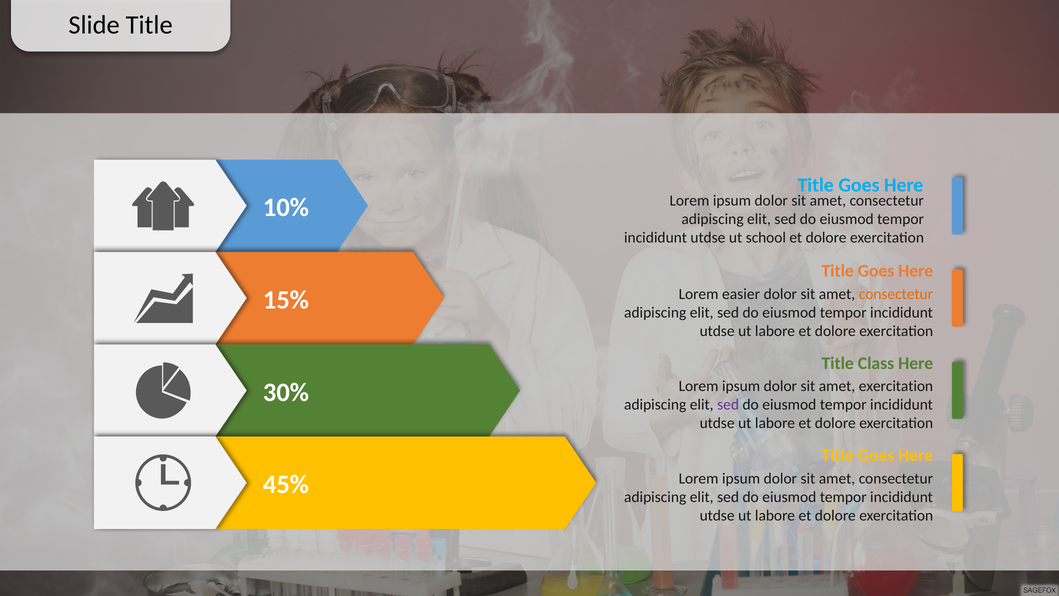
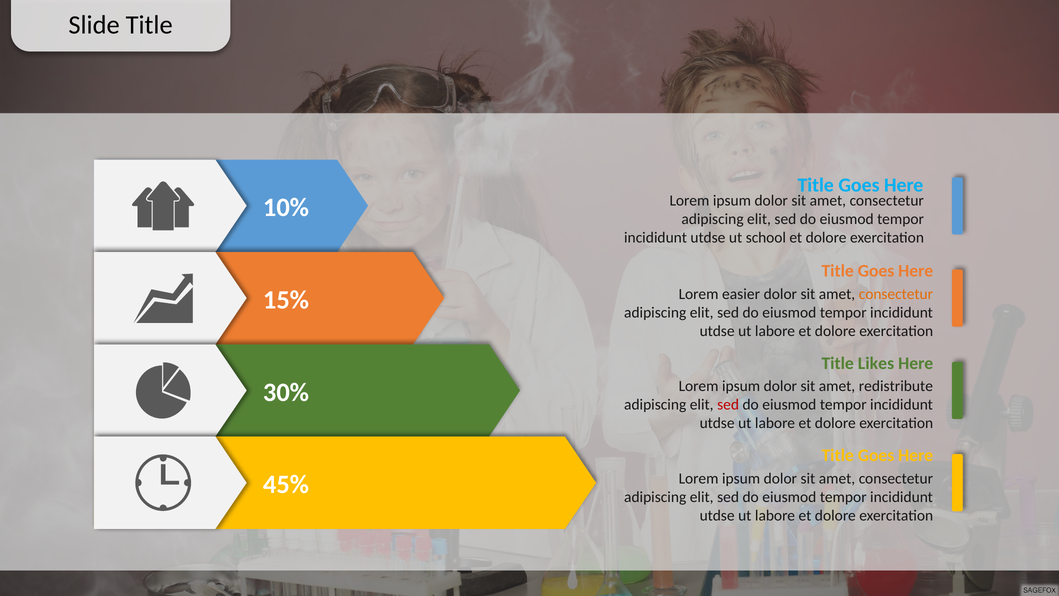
Class: Class -> Likes (876, 363)
amet exercitation: exercitation -> redistribute (896, 386)
sed colour: purple -> red (728, 404)
